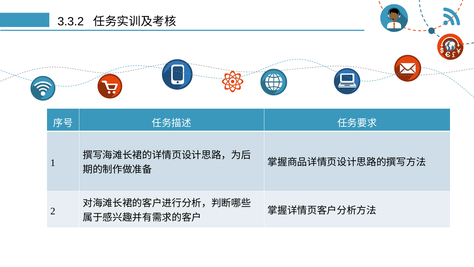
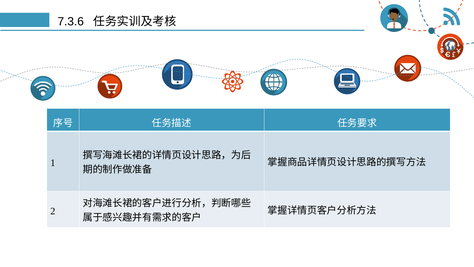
3.3.2: 3.3.2 -> 7.3.6 (71, 21)
